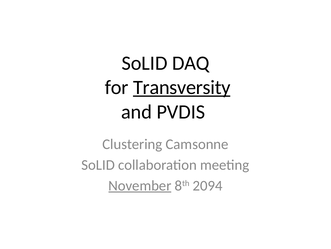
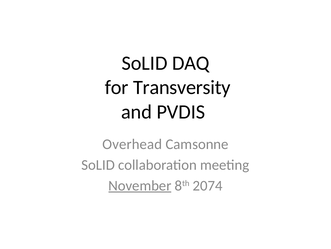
Transversity underline: present -> none (182, 87)
Clustering: Clustering -> Overhead (132, 144)
2094: 2094 -> 2074 (208, 185)
